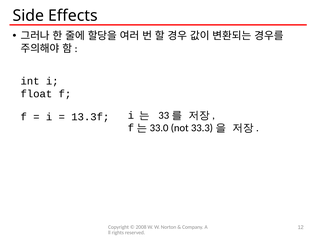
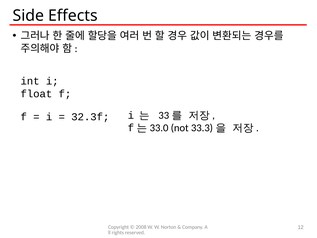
13.3f: 13.3f -> 32.3f (90, 117)
